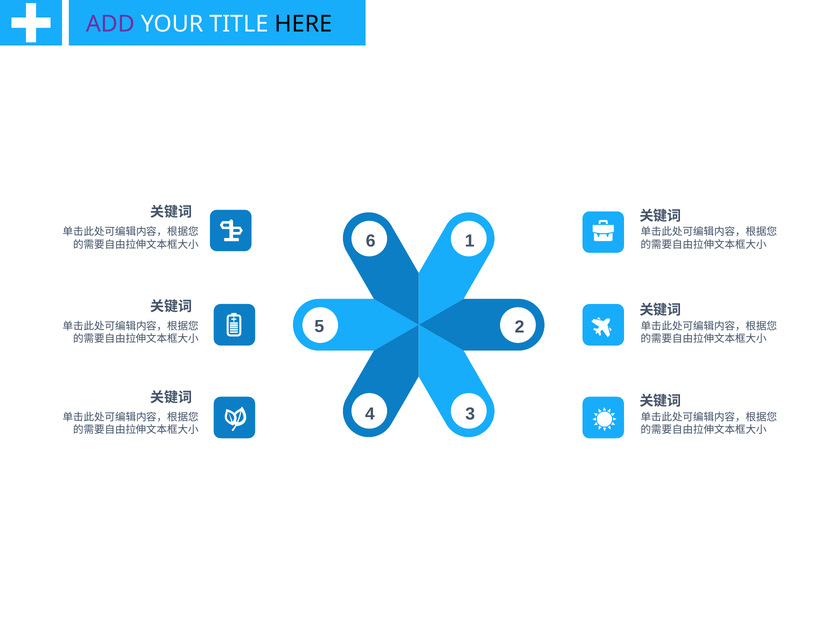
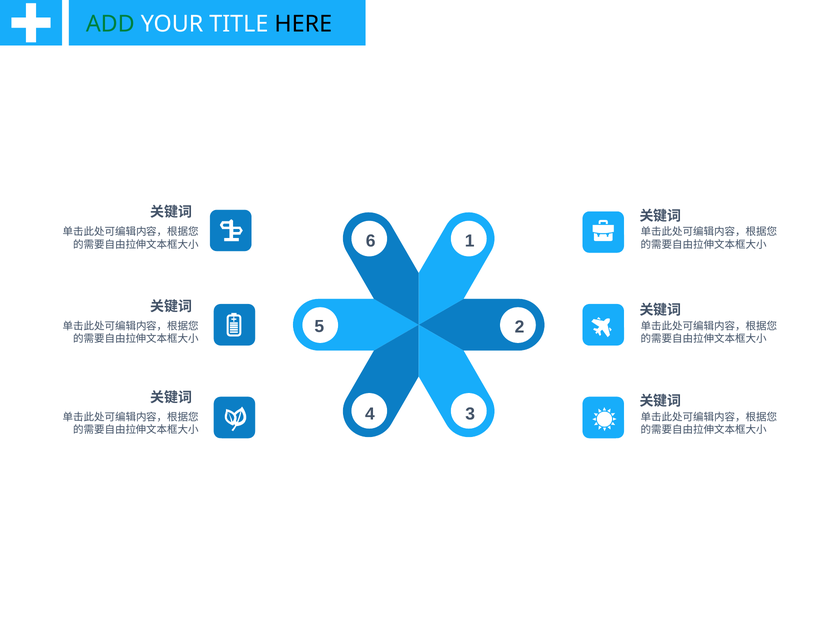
ADD colour: purple -> green (110, 24)
